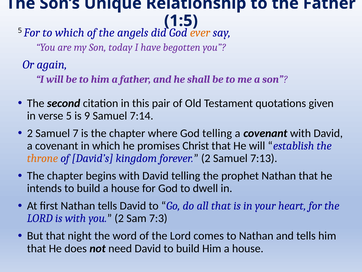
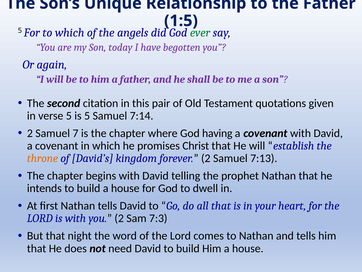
ever colour: orange -> green (200, 33)
is 9: 9 -> 5 (87, 115)
God telling: telling -> having (217, 133)
